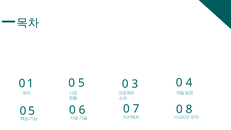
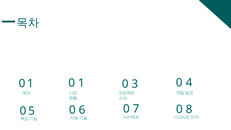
5: 5 -> 1 (81, 83)
